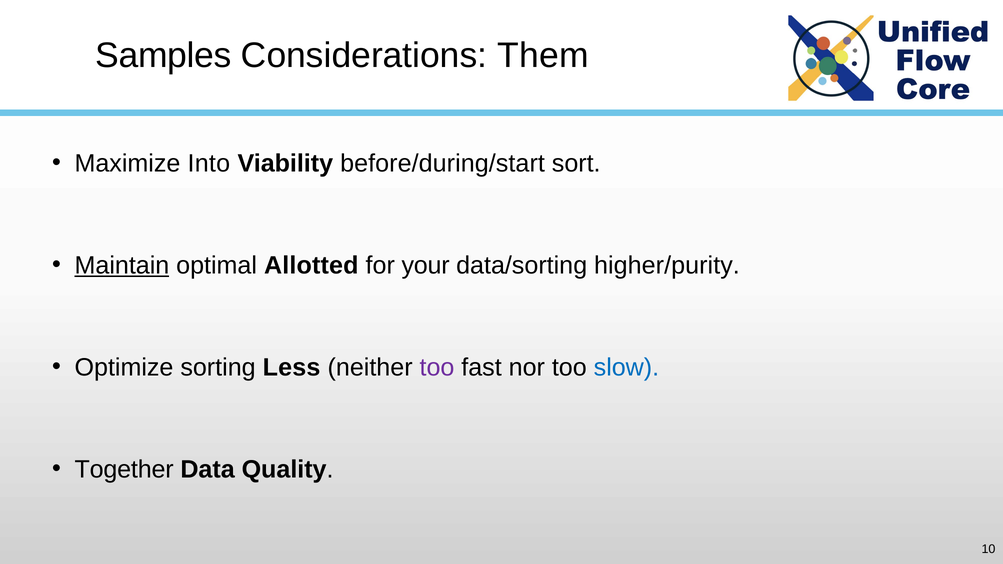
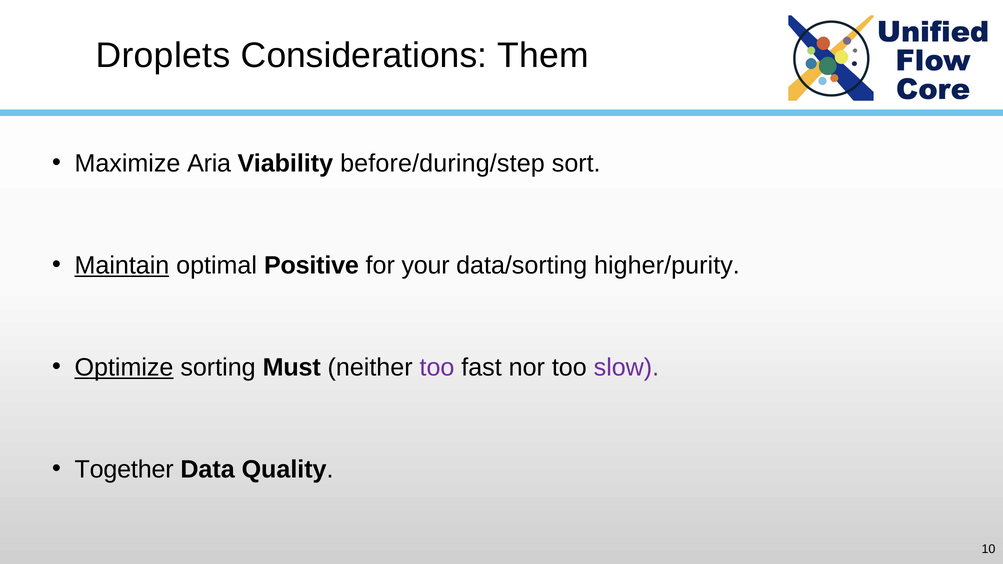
Samples: Samples -> Droplets (163, 55)
Into: Into -> Aria (209, 163)
before/during/start: before/during/start -> before/during/step (442, 163)
Allotted: Allotted -> Positive (311, 265)
Optimize underline: none -> present (124, 367)
Less: Less -> Must (292, 367)
slow colour: blue -> purple (626, 367)
